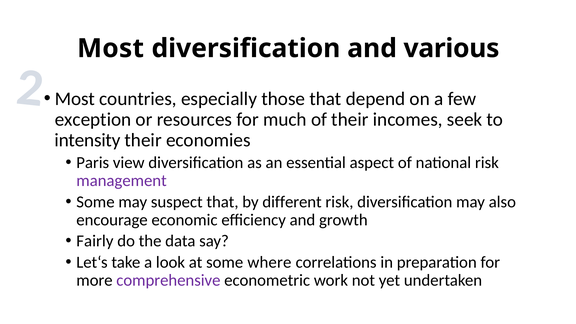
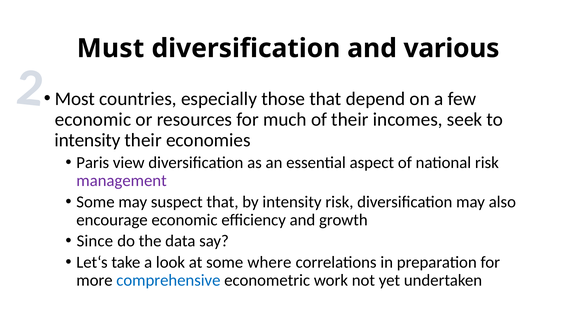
Most: Most -> Must (111, 48)
exception: exception -> economic (93, 119)
by different: different -> intensity (292, 202)
Fairly: Fairly -> Since (95, 241)
comprehensive colour: purple -> blue (168, 280)
